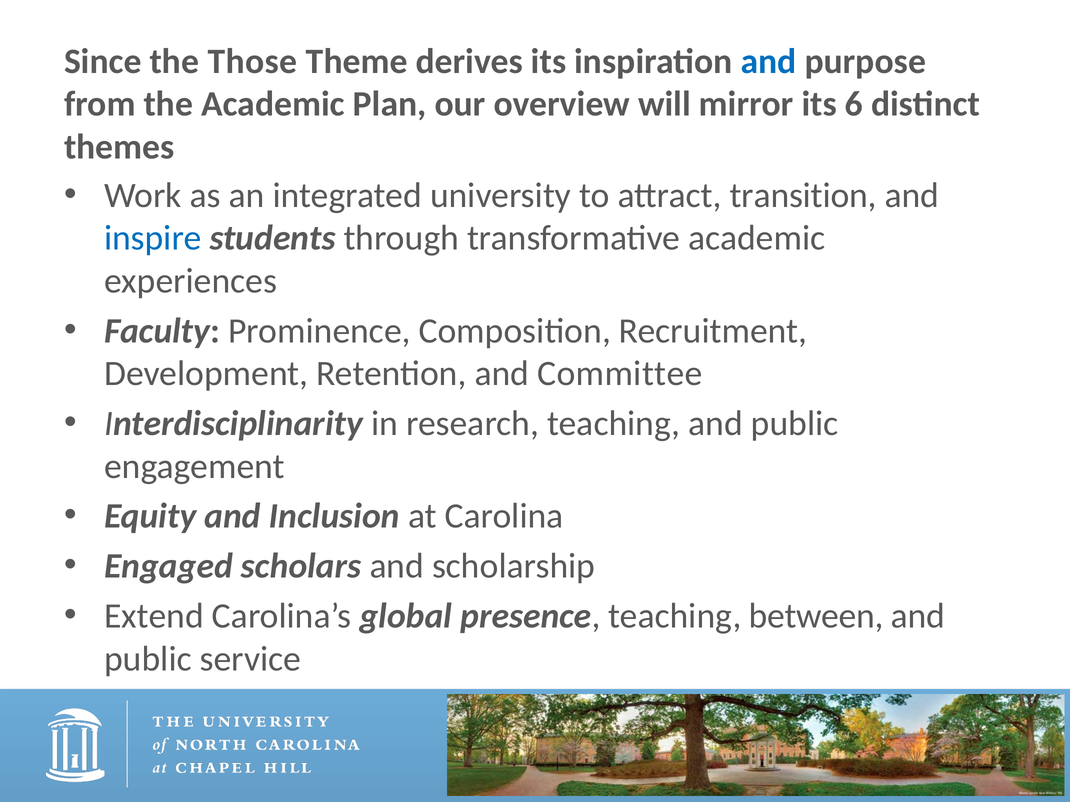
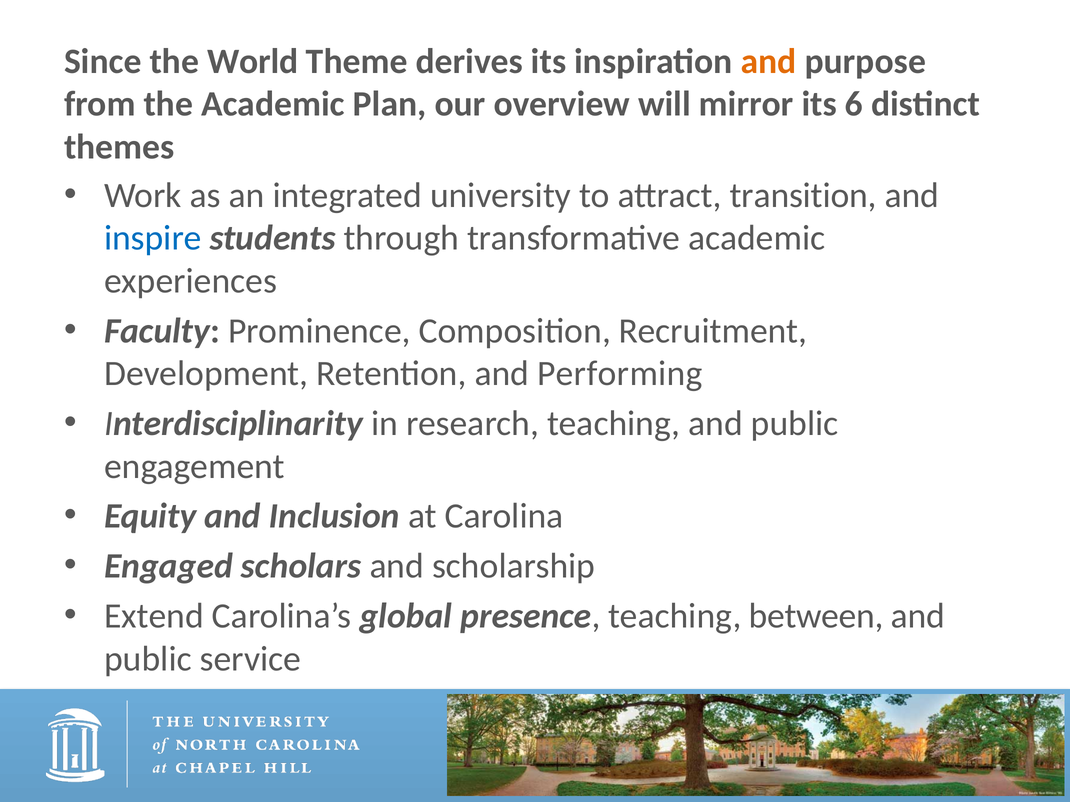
Those: Those -> World (253, 61)
and colour: blue -> orange (769, 61)
Committee: Committee -> Performing (620, 374)
